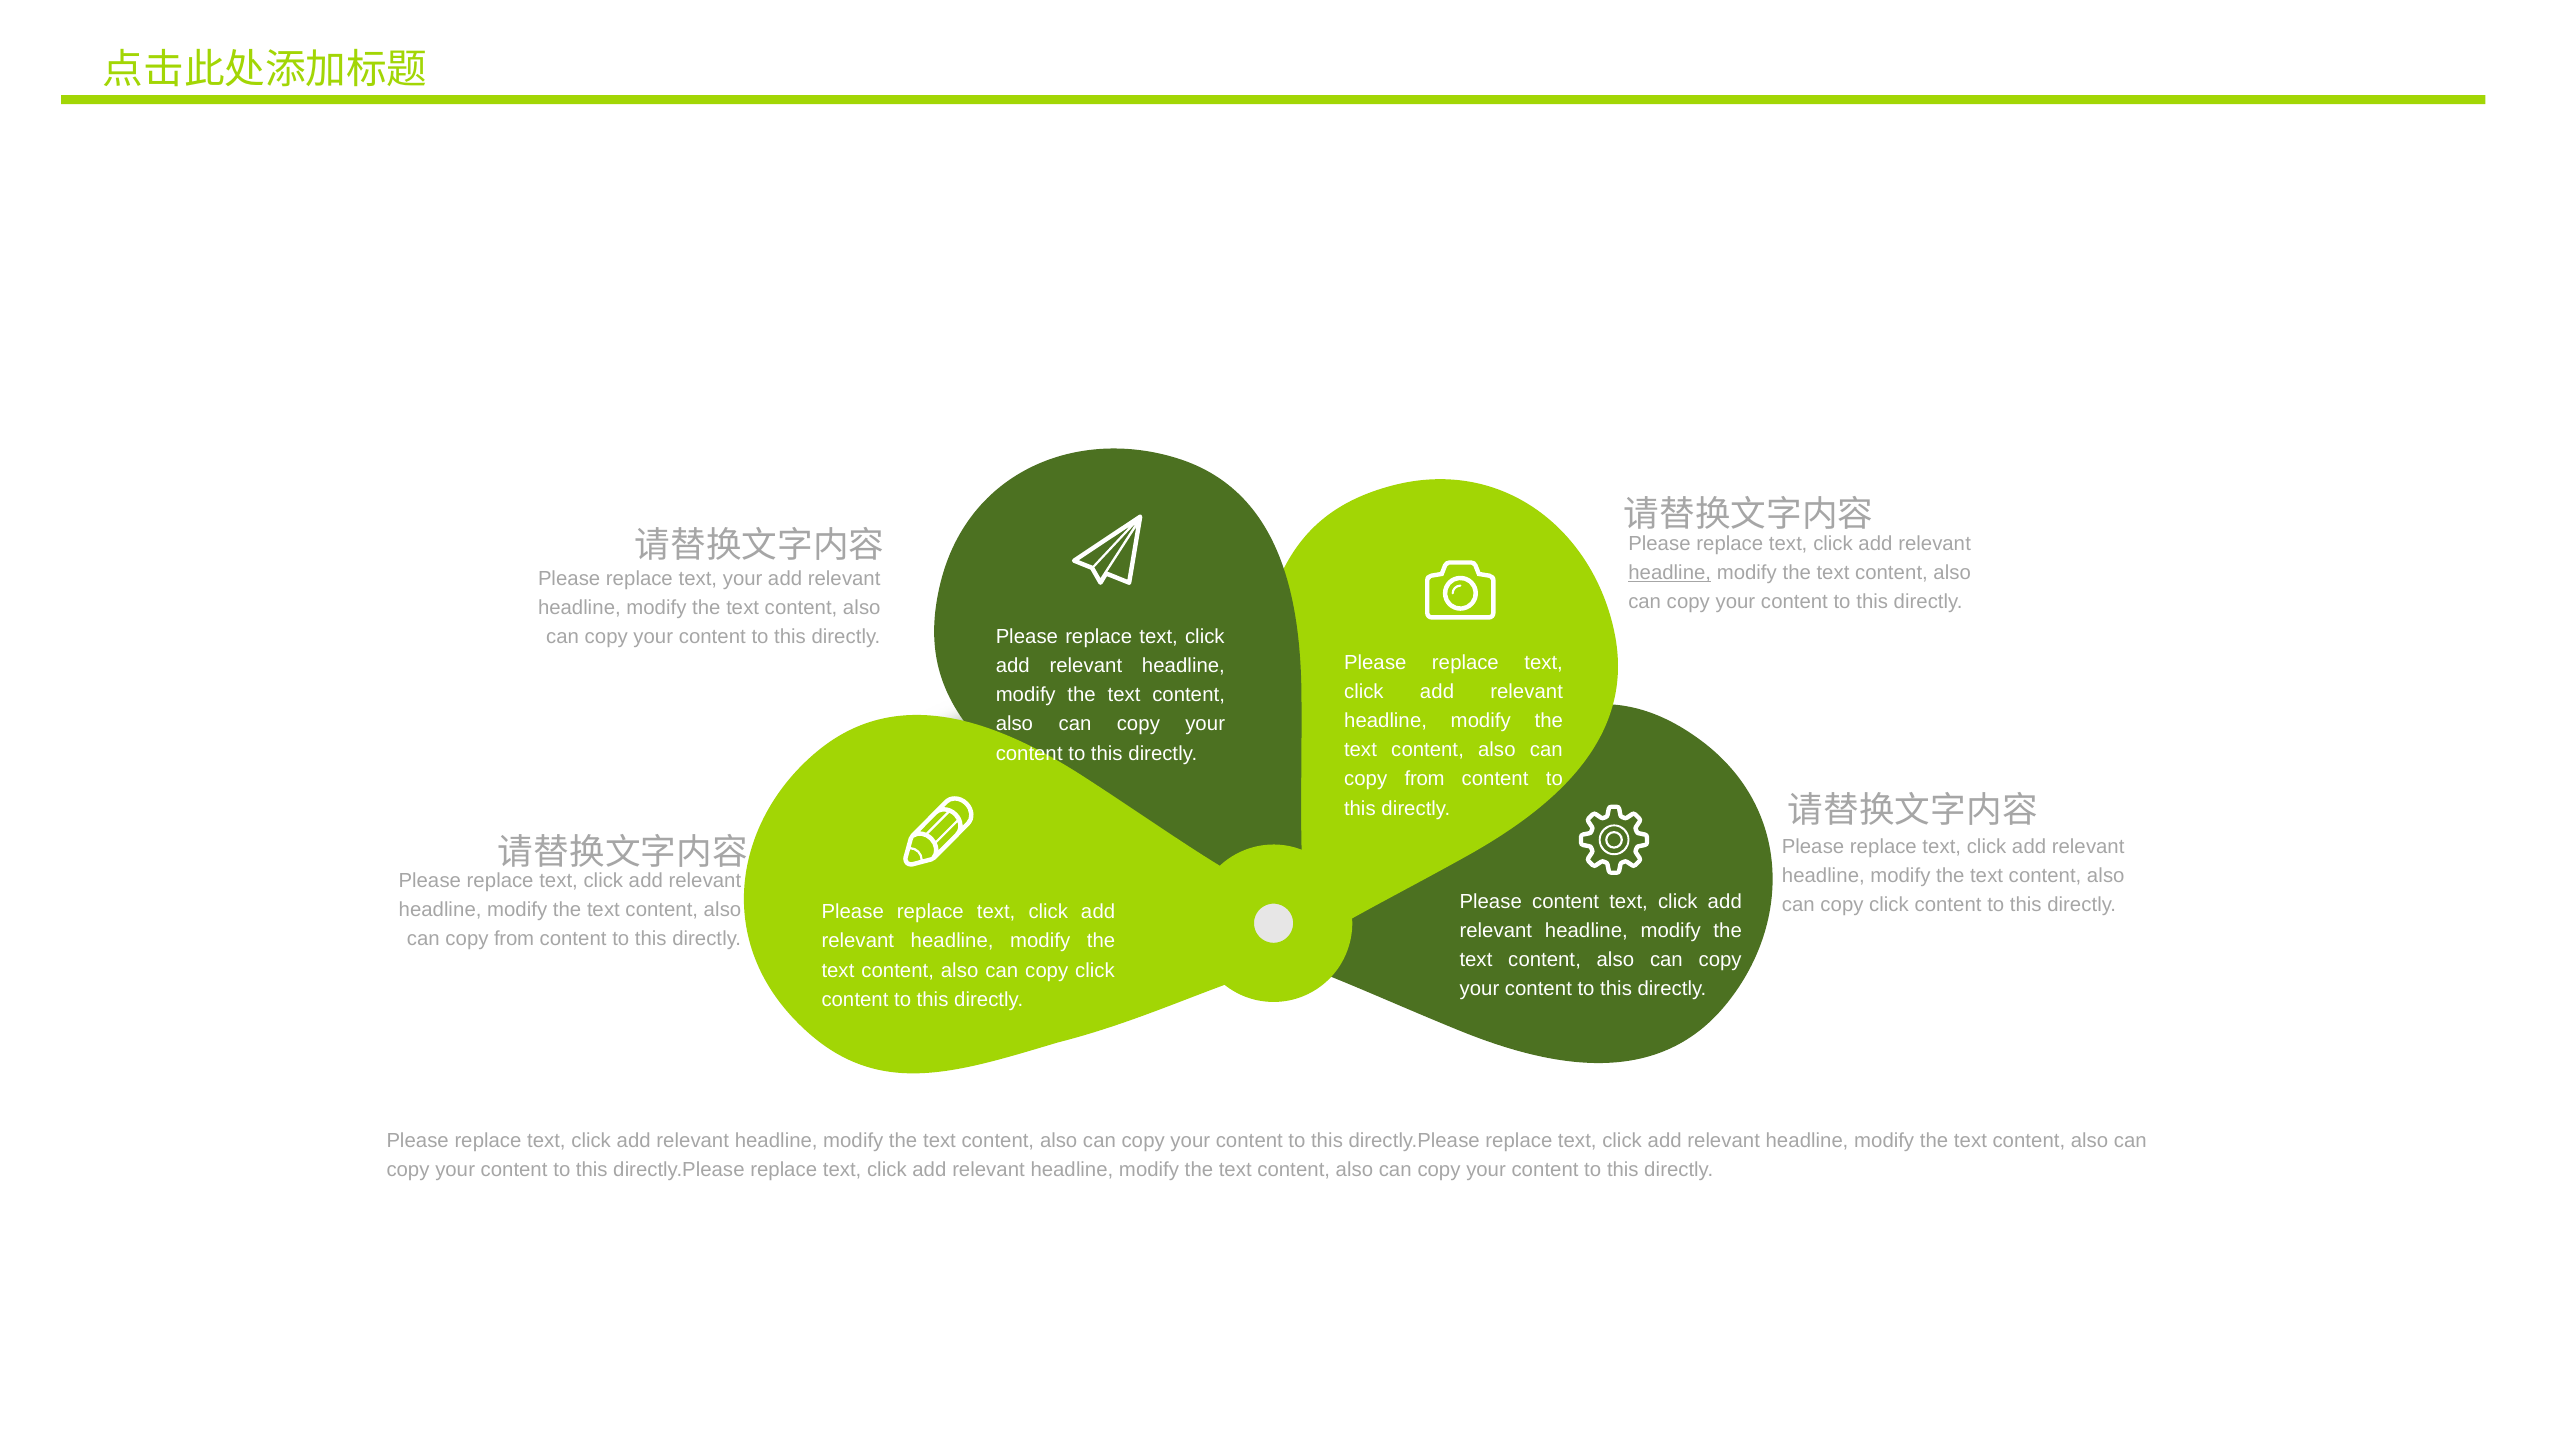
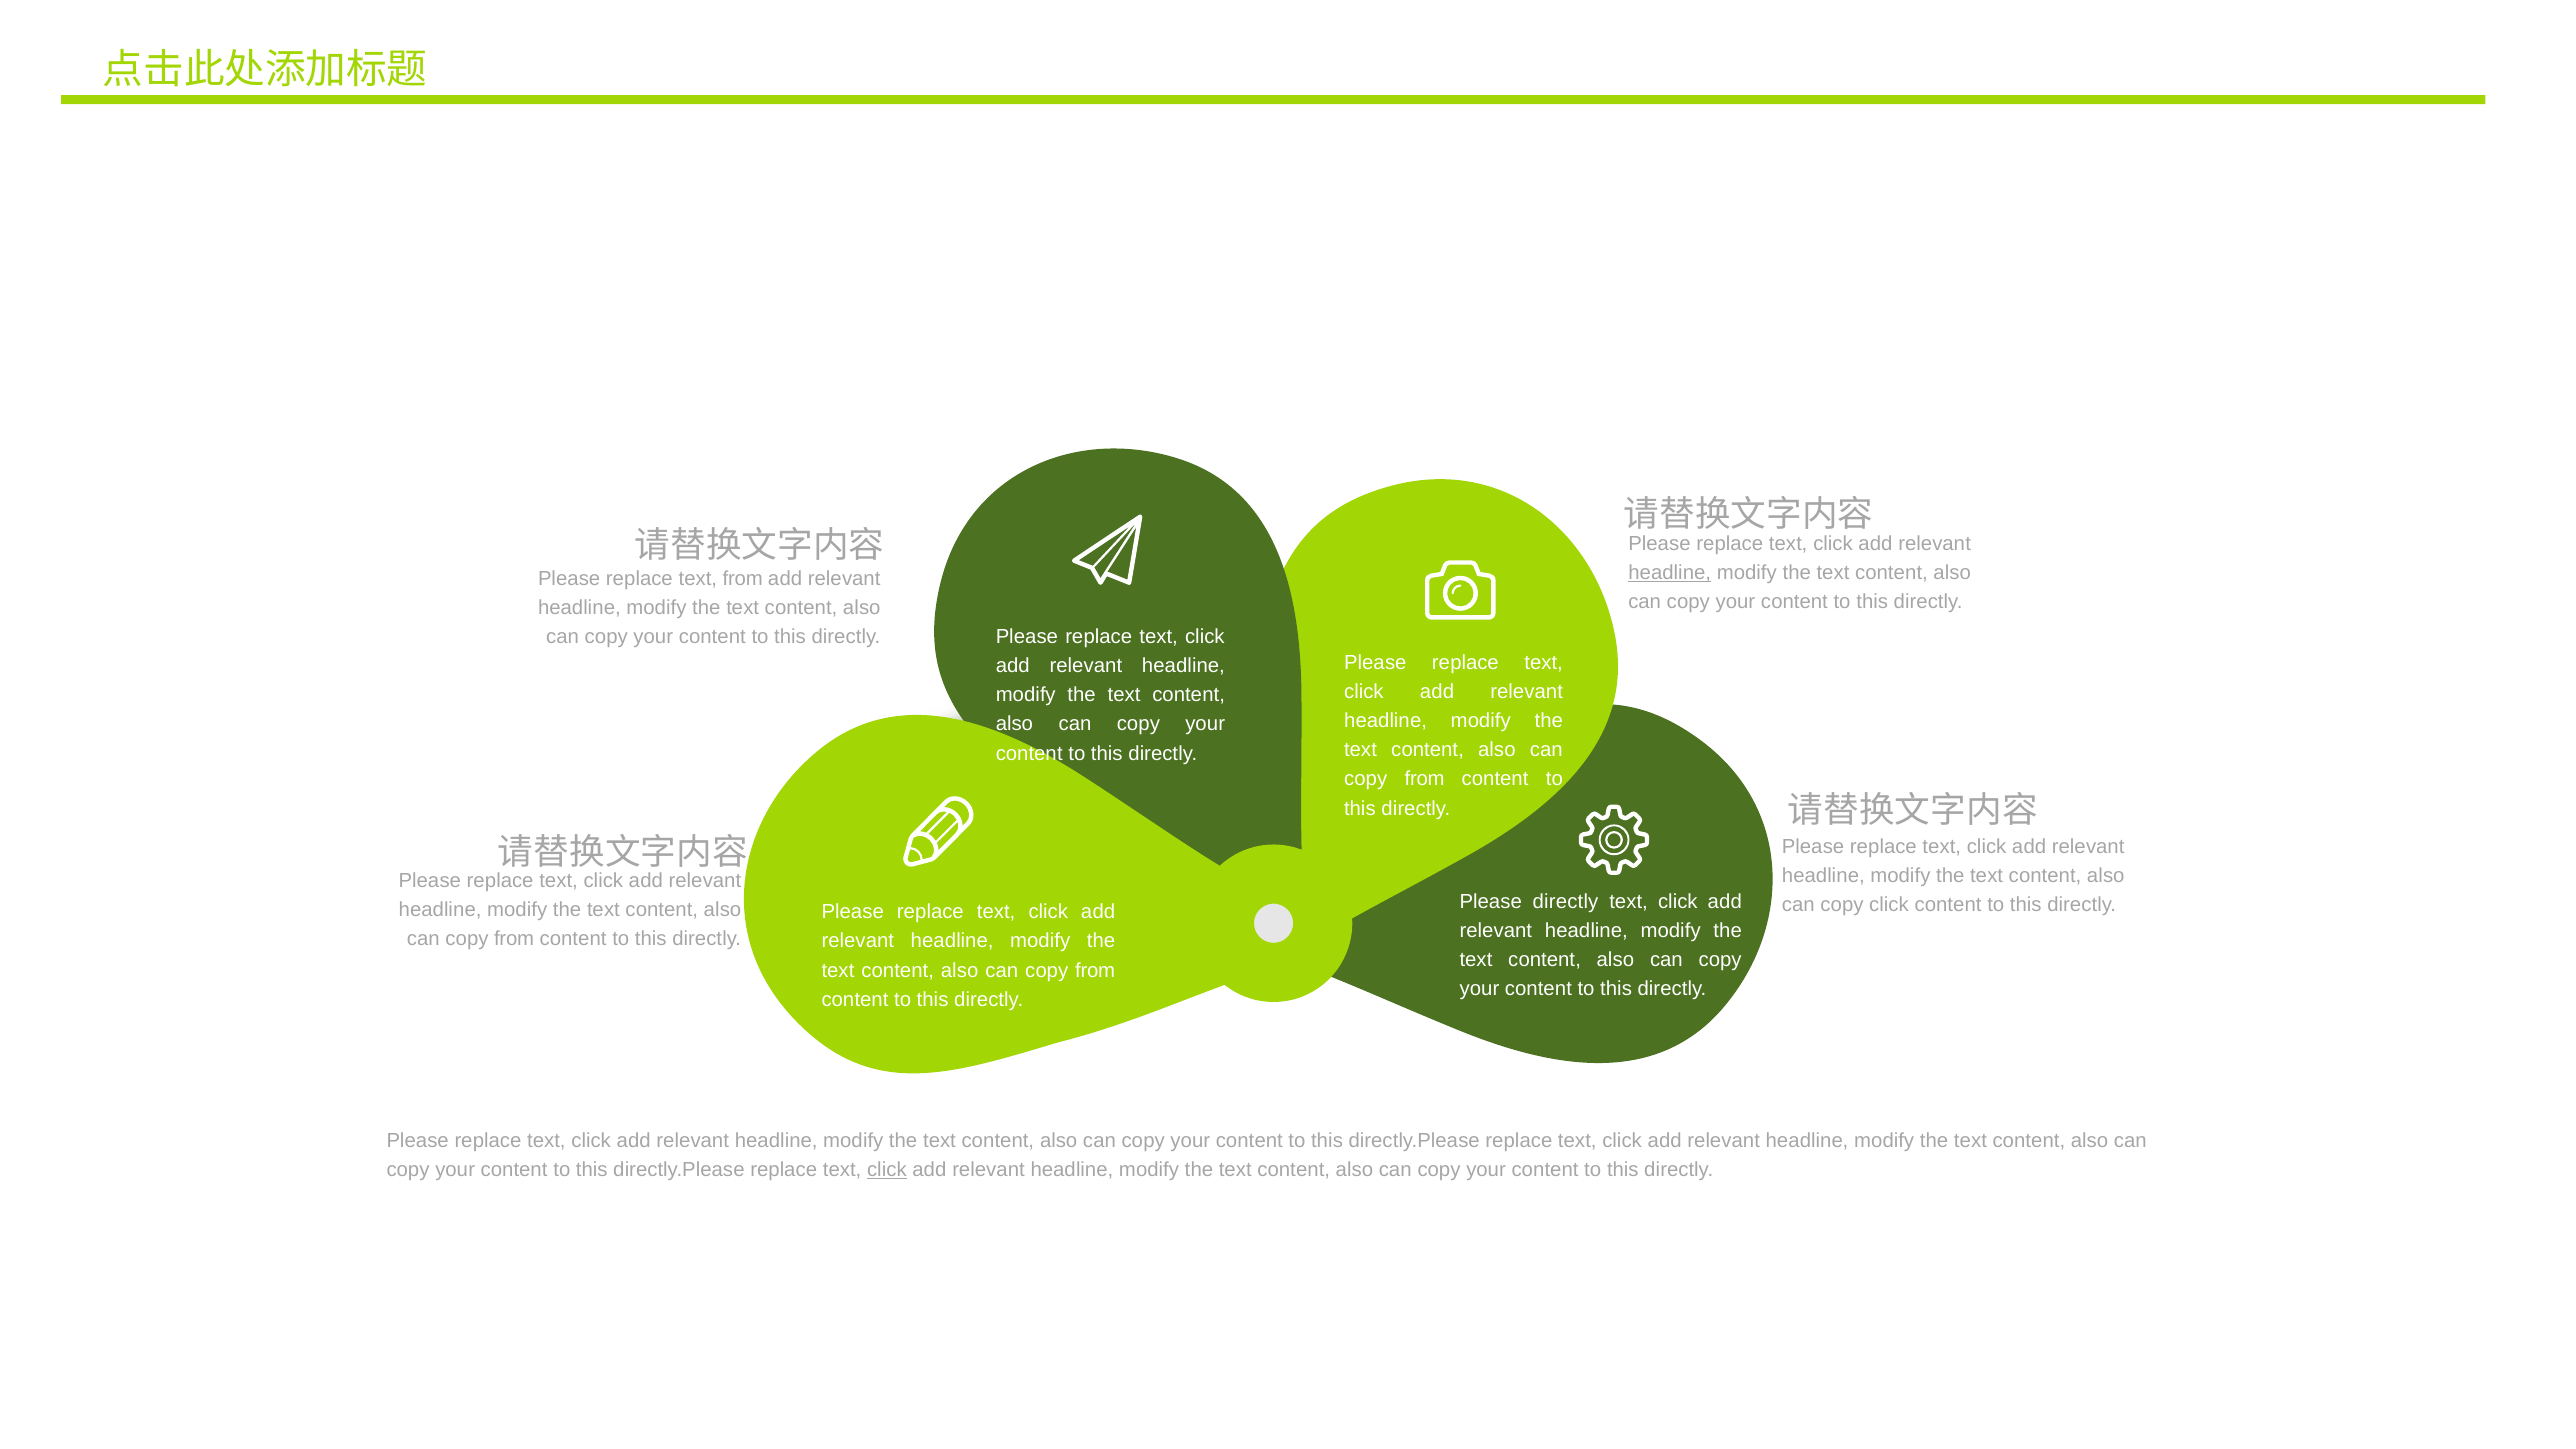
text your: your -> from (743, 579)
Please content: content -> directly (1565, 901)
click: click -> from (1095, 970)
click underline: none -> present (887, 1169)
